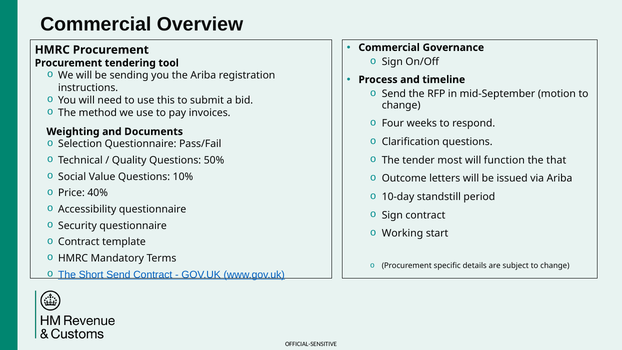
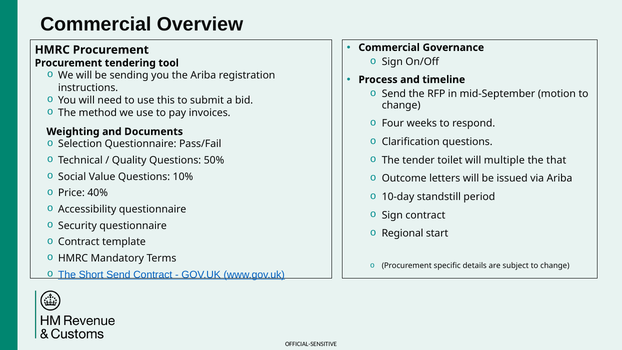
most: most -> toilet (450, 160)
function: function -> multiple (504, 160)
Working: Working -> Regional (403, 233)
